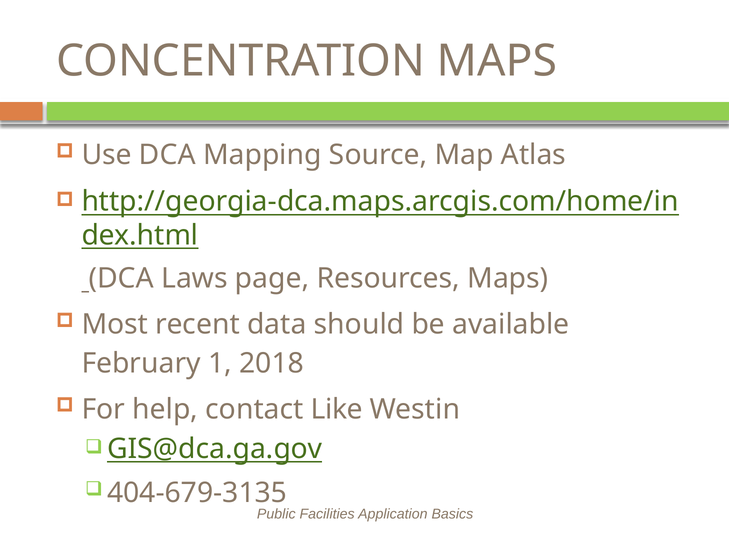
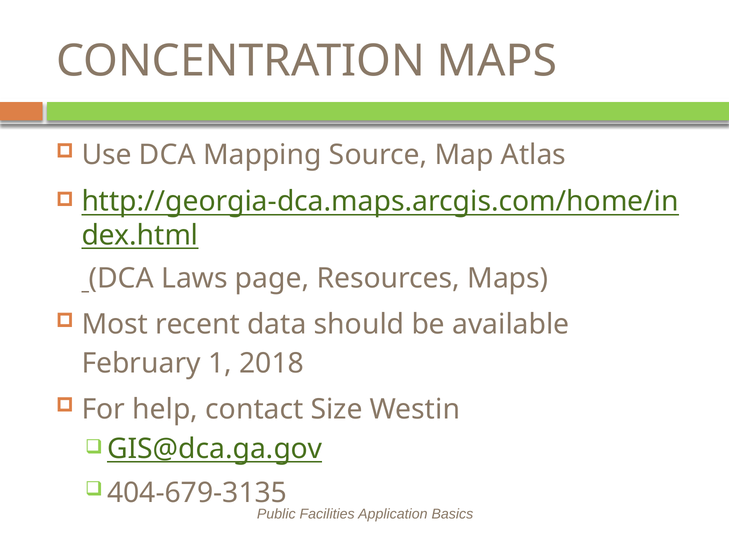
Like: Like -> Size (337, 409)
